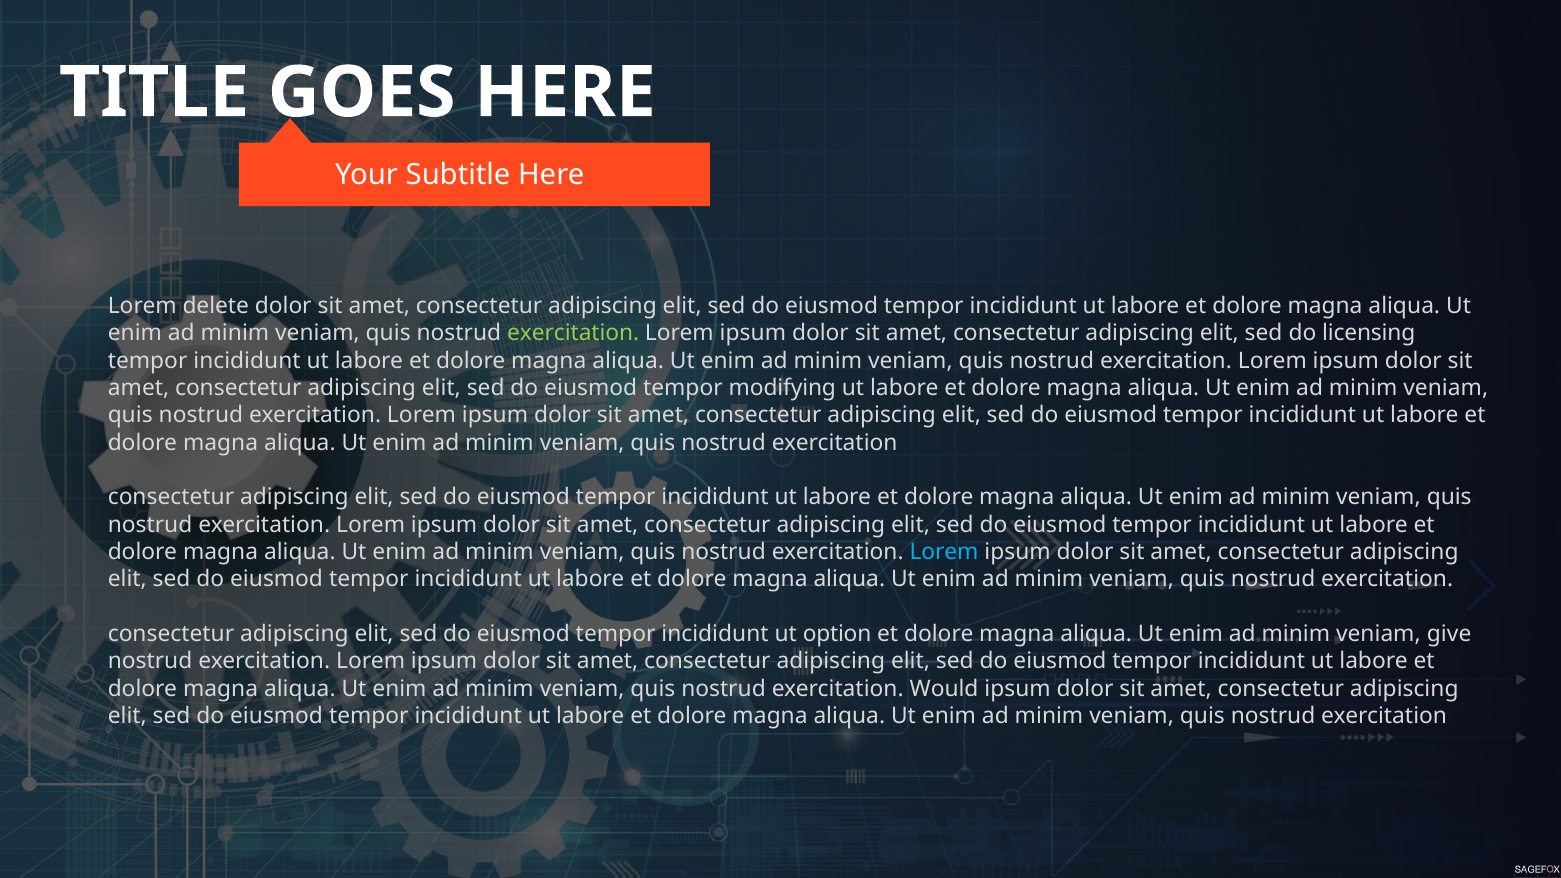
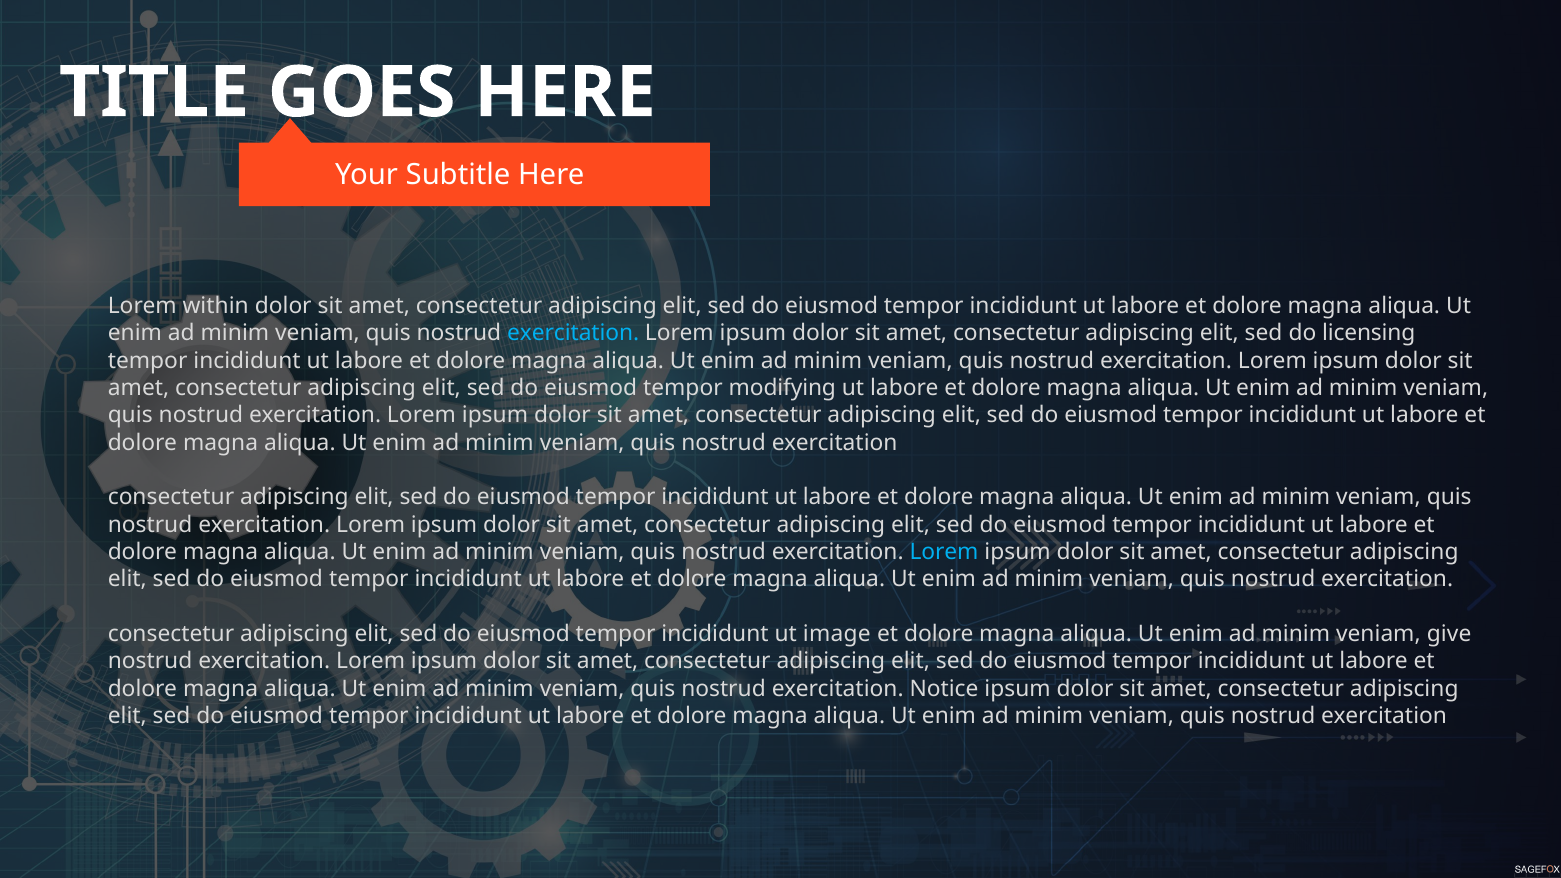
delete: delete -> within (216, 306)
exercitation colour: light green -> light blue (573, 333)
option: option -> image (837, 634)
Would: Would -> Notice (944, 689)
